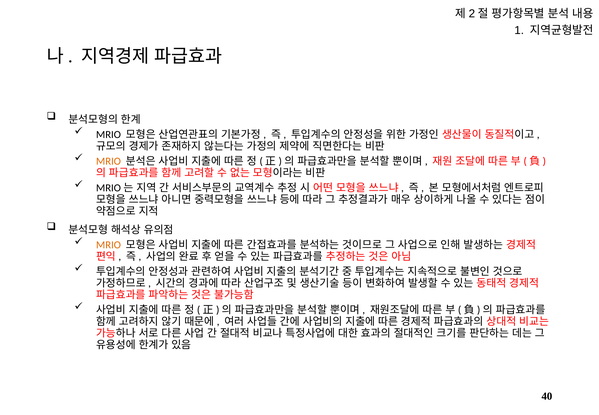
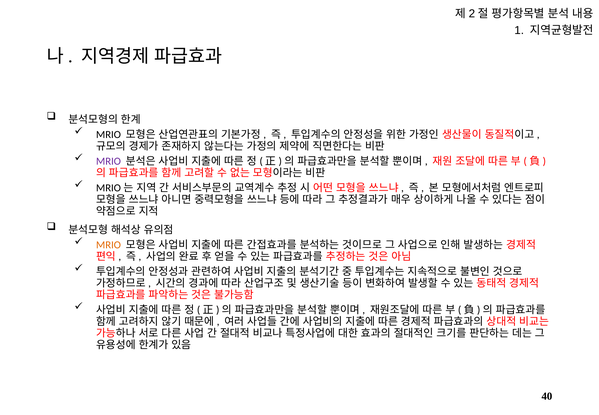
MRIO colour: orange -> purple (108, 161)
